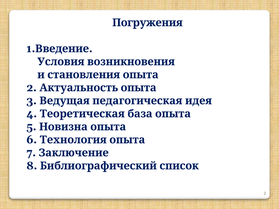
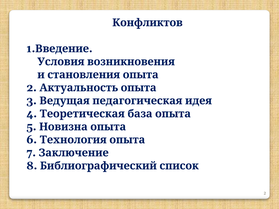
Погружения: Погружения -> Конфликтов (147, 23)
